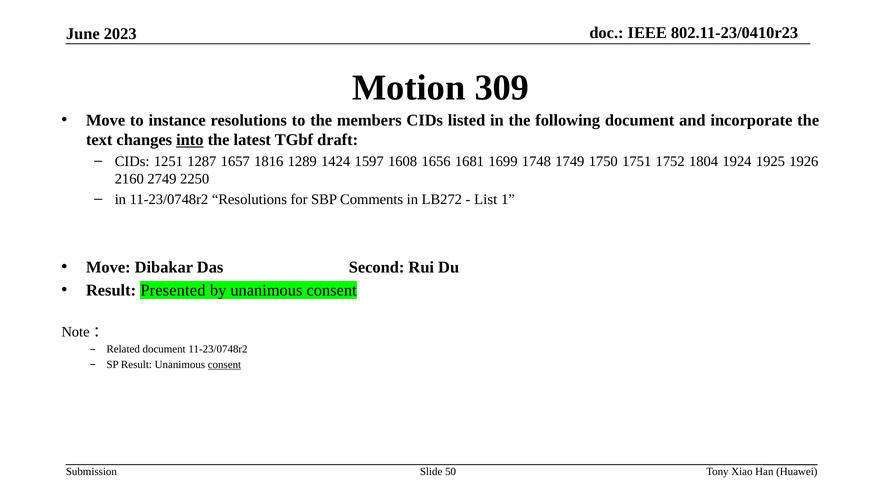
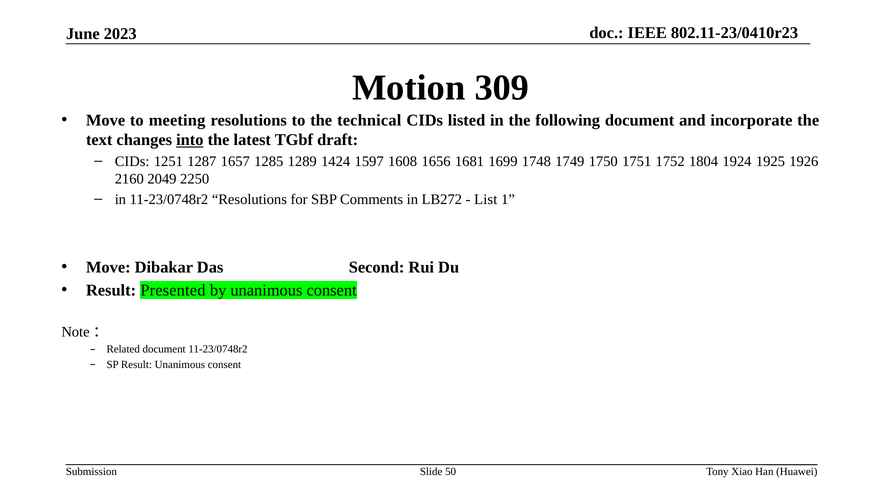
instance: instance -> meeting (177, 121)
members: members -> technical (369, 121)
1816: 1816 -> 1285 (269, 162)
2749: 2749 -> 2049 (162, 179)
consent underline: present -> none (224, 365)
